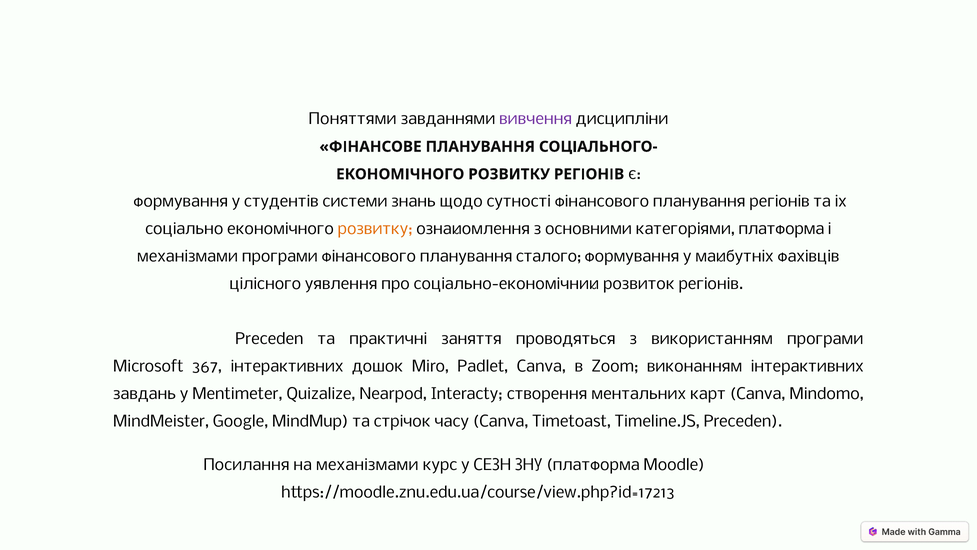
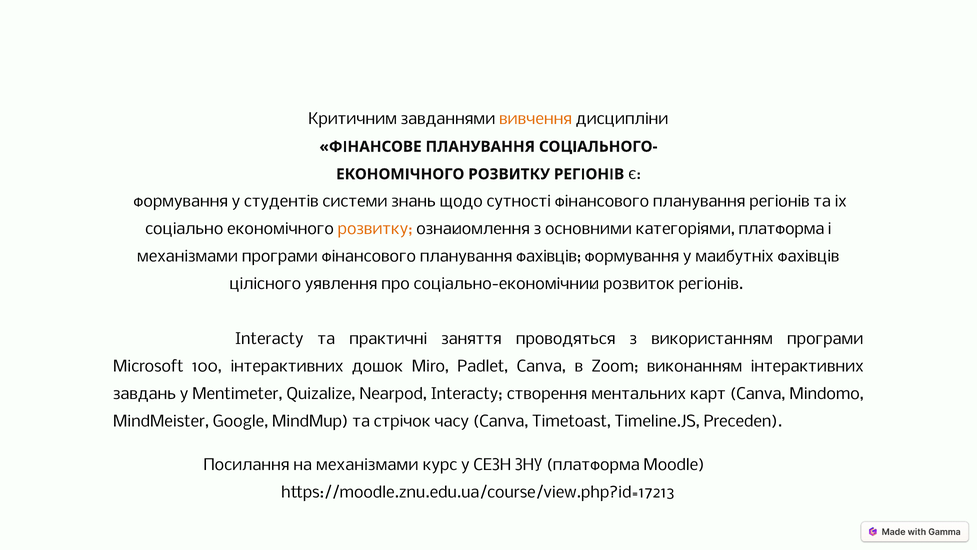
Поняттями: Поняттями -> Критичним (353, 119)
вивчення colour: purple -> orange (536, 119)
планування сталого: сталого -> фахівців (549, 257)
Preceden: Preceden -> Interacty (269, 339)
367: 367 -> 100 (207, 366)
